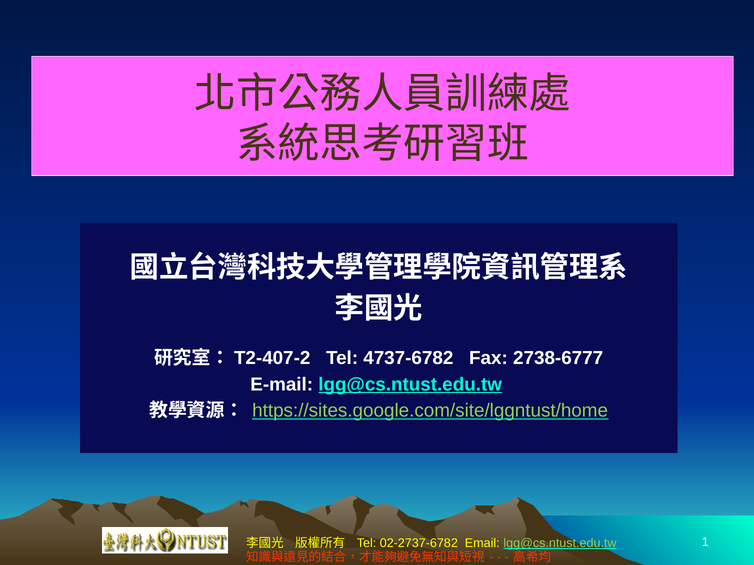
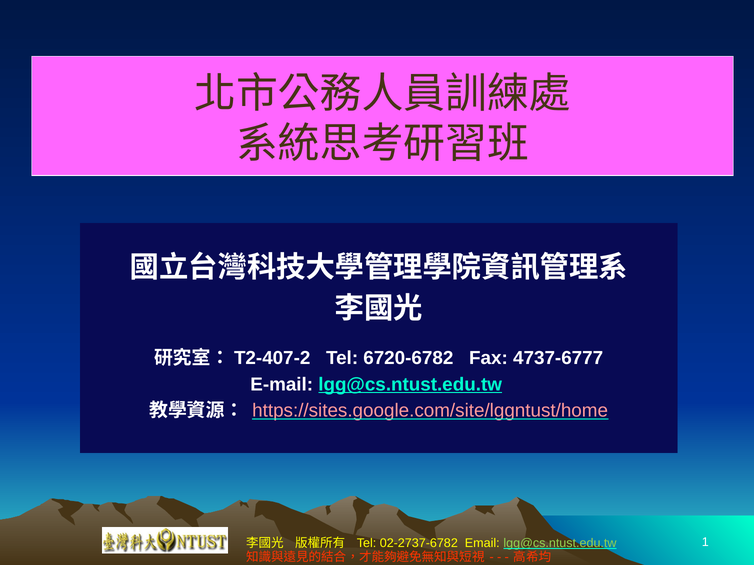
4737-6782: 4737-6782 -> 6720-6782 (408, 358)
2738-6777: 2738-6777 -> 4737-6777 (558, 358)
https://sites.google.com/site/lggntust/home colour: light green -> pink (430, 411)
